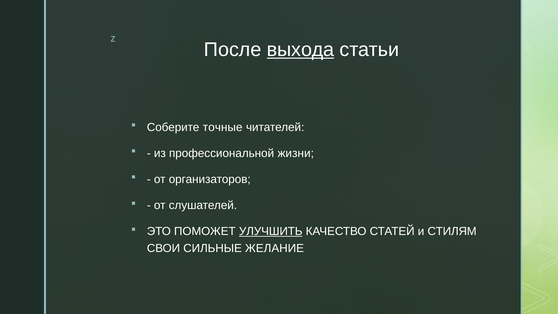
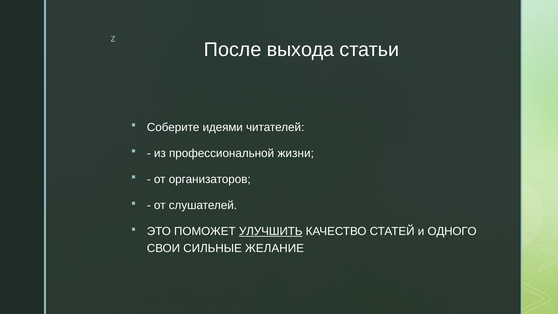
выхода underline: present -> none (301, 50)
точные: точные -> идеями (223, 127)
СТИЛЯМ: СТИЛЯМ -> ОДНОГО (452, 231)
